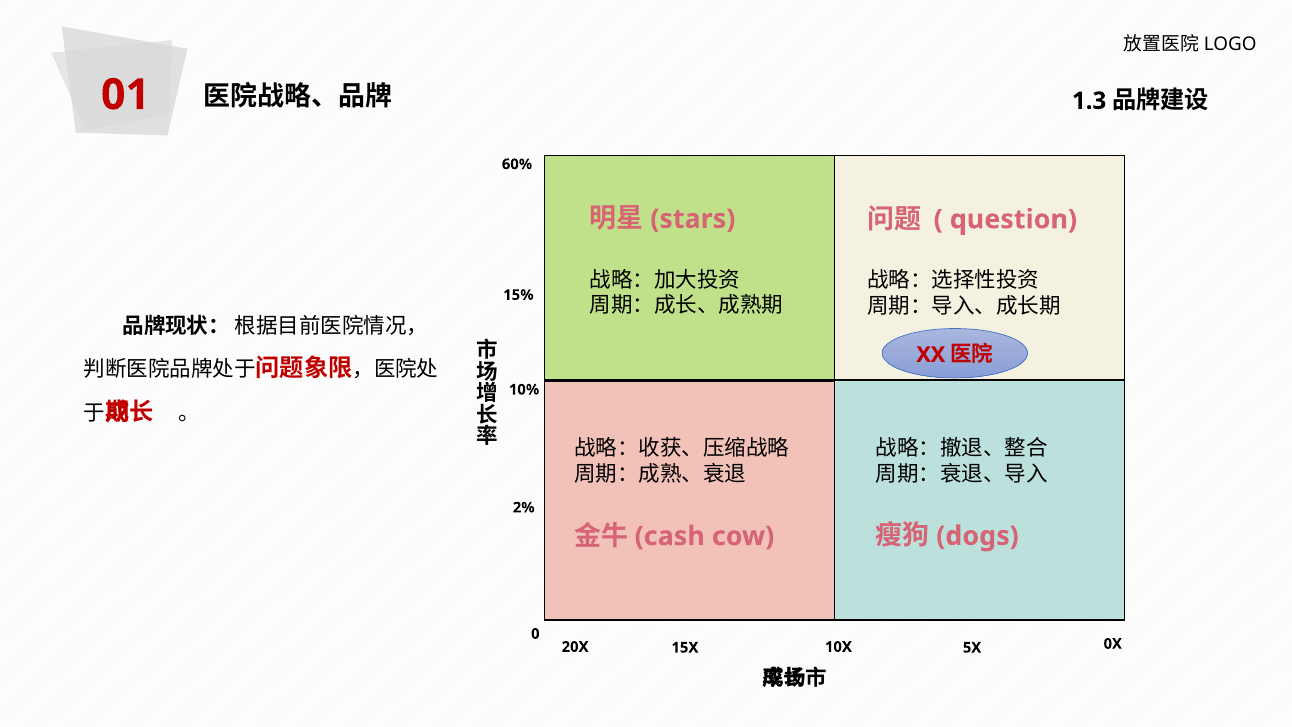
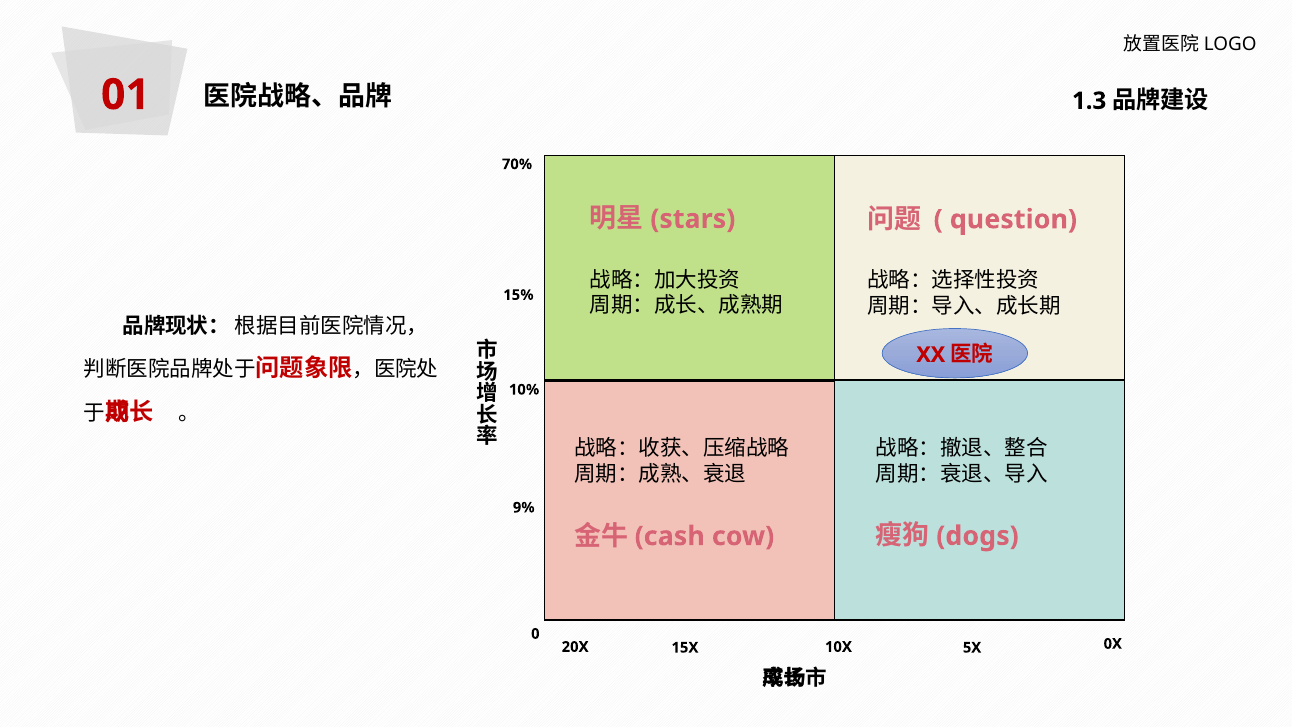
60%: 60% -> 70% (517, 164)
2%: 2% -> 9% (524, 507)
